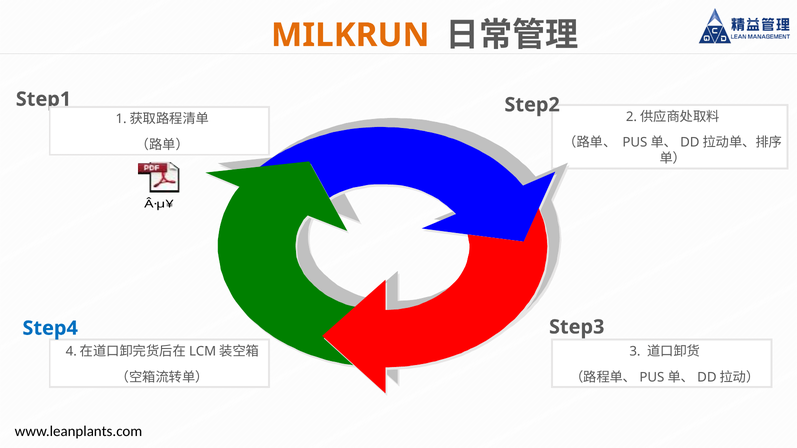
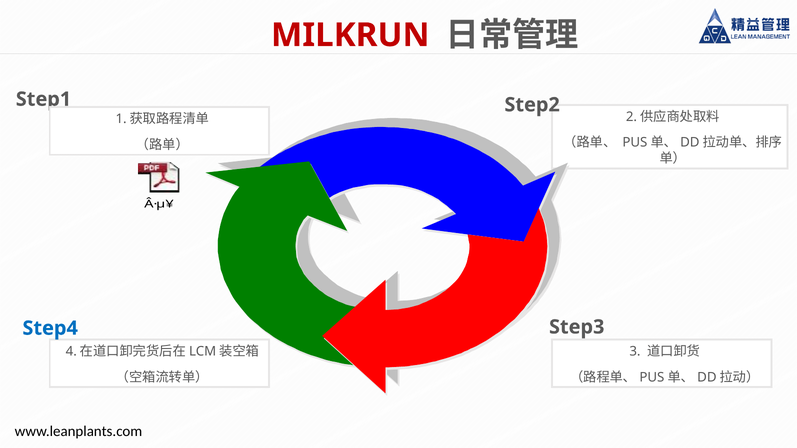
MILKRUN colour: orange -> red (350, 35)
